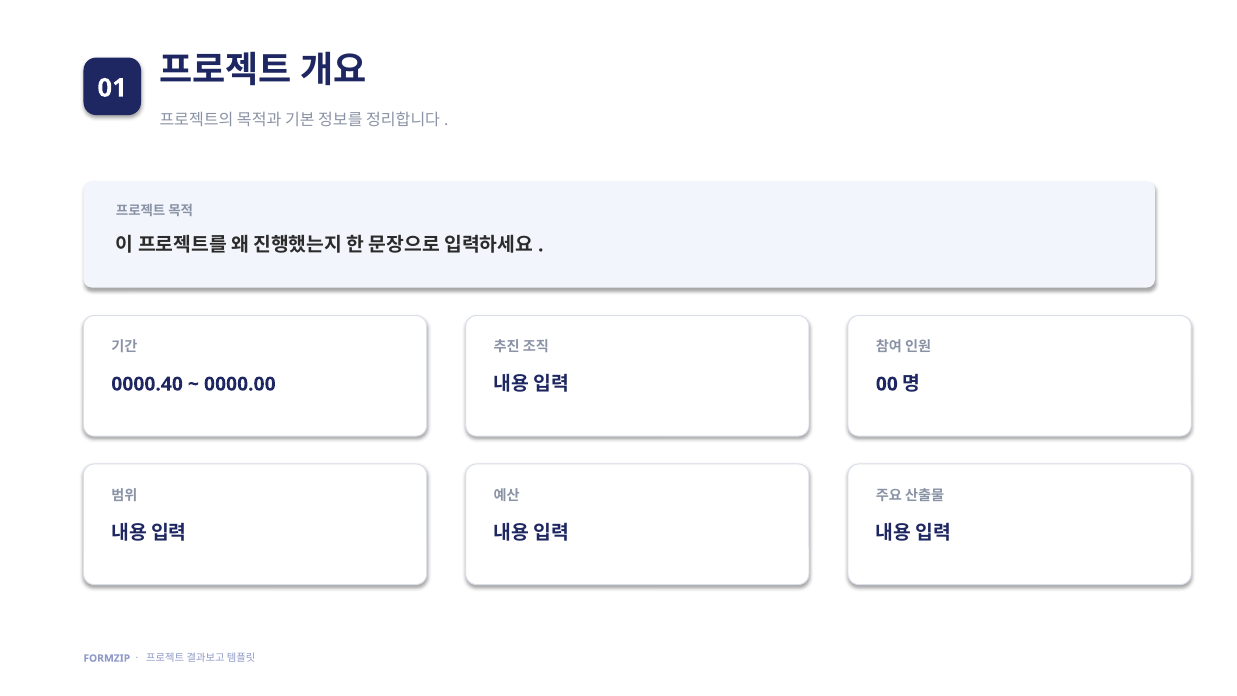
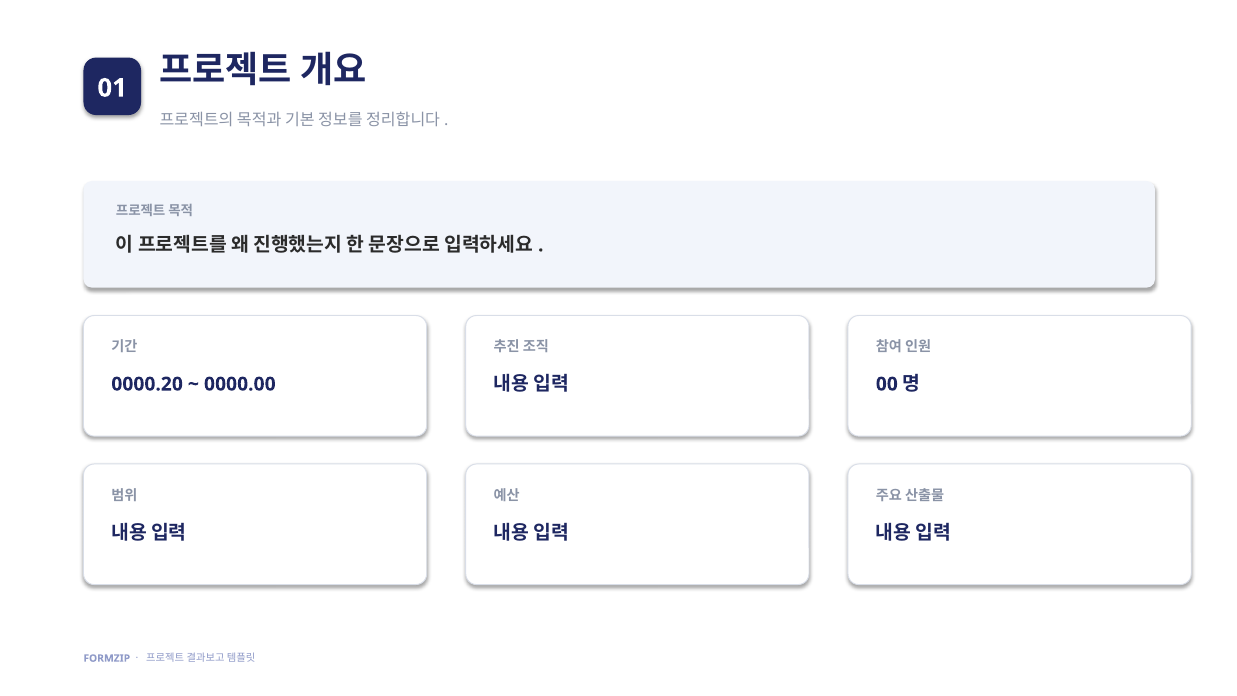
0000.40: 0000.40 -> 0000.20 (147, 384)
